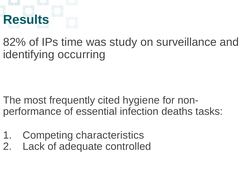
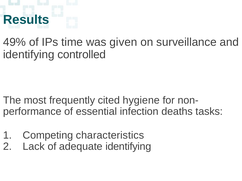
82%: 82% -> 49% (15, 42)
study: study -> given (123, 42)
occurring: occurring -> controlled (82, 55)
adequate controlled: controlled -> identifying (128, 147)
